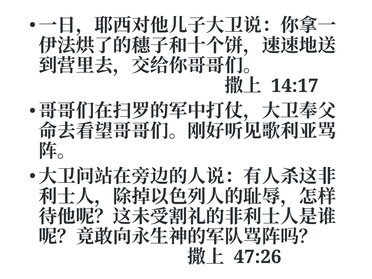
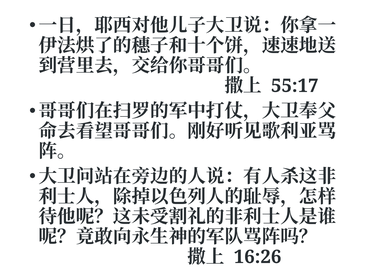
14:17: 14:17 -> 55:17 (295, 86)
47:26: 47:26 -> 16:26 (258, 257)
